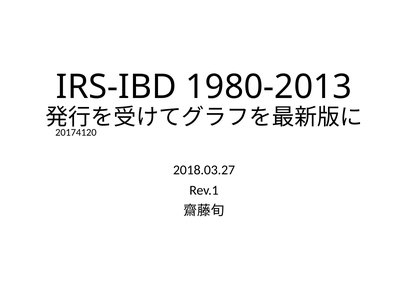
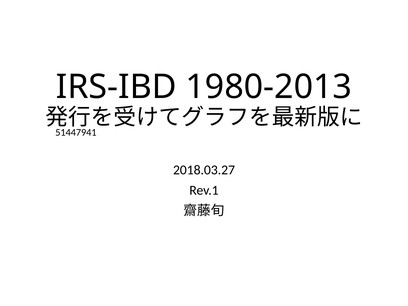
20174120: 20174120 -> 51447941 (76, 132)
